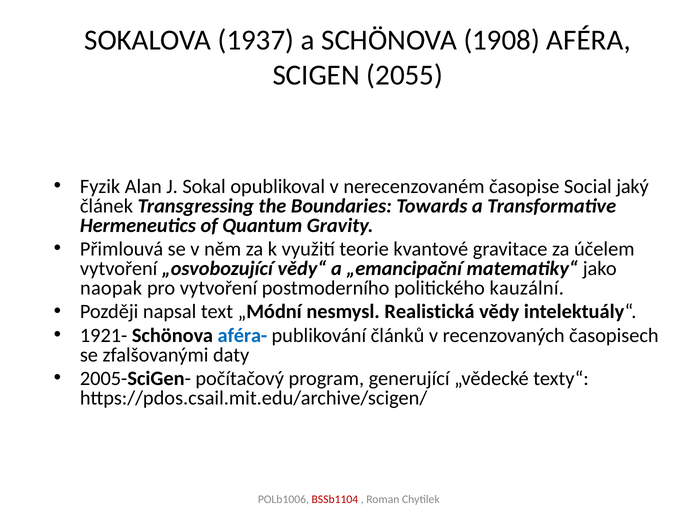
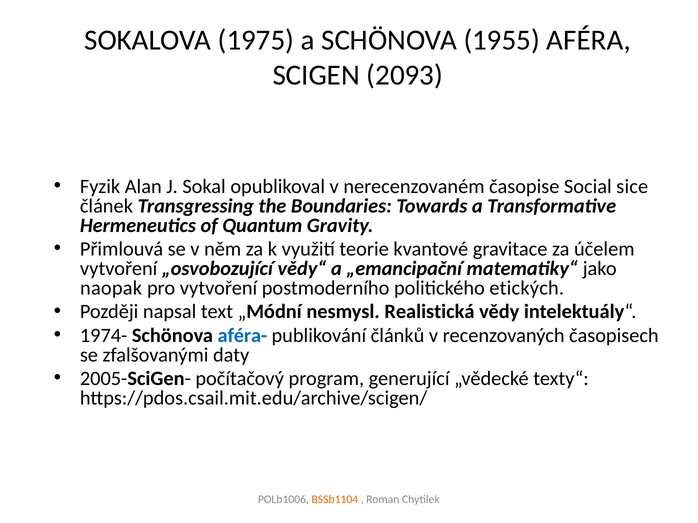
1937: 1937 -> 1975 (256, 40)
1908: 1908 -> 1955 (502, 40)
2055: 2055 -> 2093 (405, 75)
jaký: jaký -> sice (632, 187)
kauzální: kauzální -> etických (527, 288)
1921-: 1921- -> 1974- (104, 336)
BSSb1104 colour: red -> orange (335, 500)
